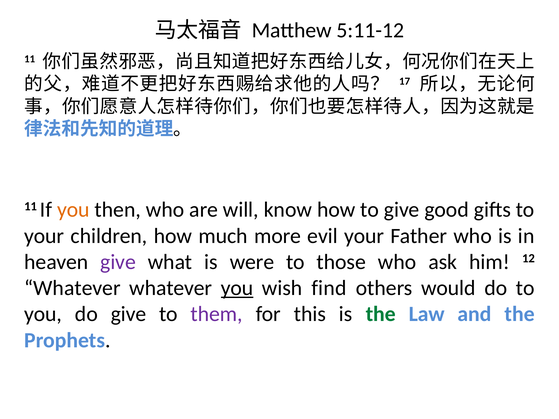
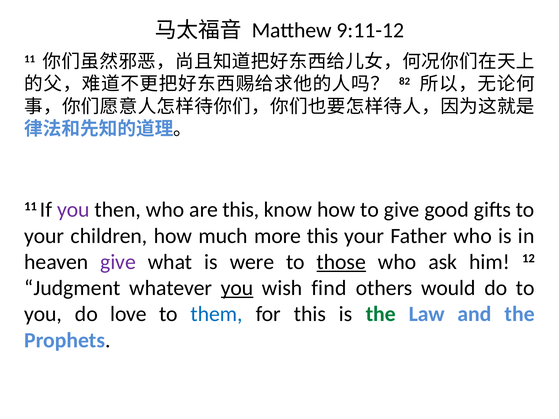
5:11-12: 5:11-12 -> 9:11-12 (370, 30)
17: 17 -> 82 (405, 81)
you colour: orange -> purple (73, 210)
are will: will -> this (241, 210)
more evil: evil -> this (323, 236)
those underline: none -> present (341, 262)
Whatever: Whatever -> Judgment (72, 288)
do give: give -> love (129, 314)
them colour: purple -> blue (217, 314)
